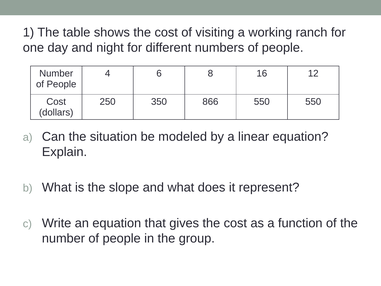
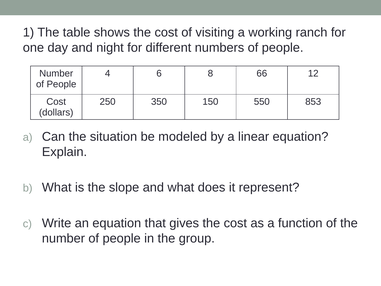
16: 16 -> 66 (262, 73)
866: 866 -> 150 (210, 102)
550 550: 550 -> 853 (313, 102)
